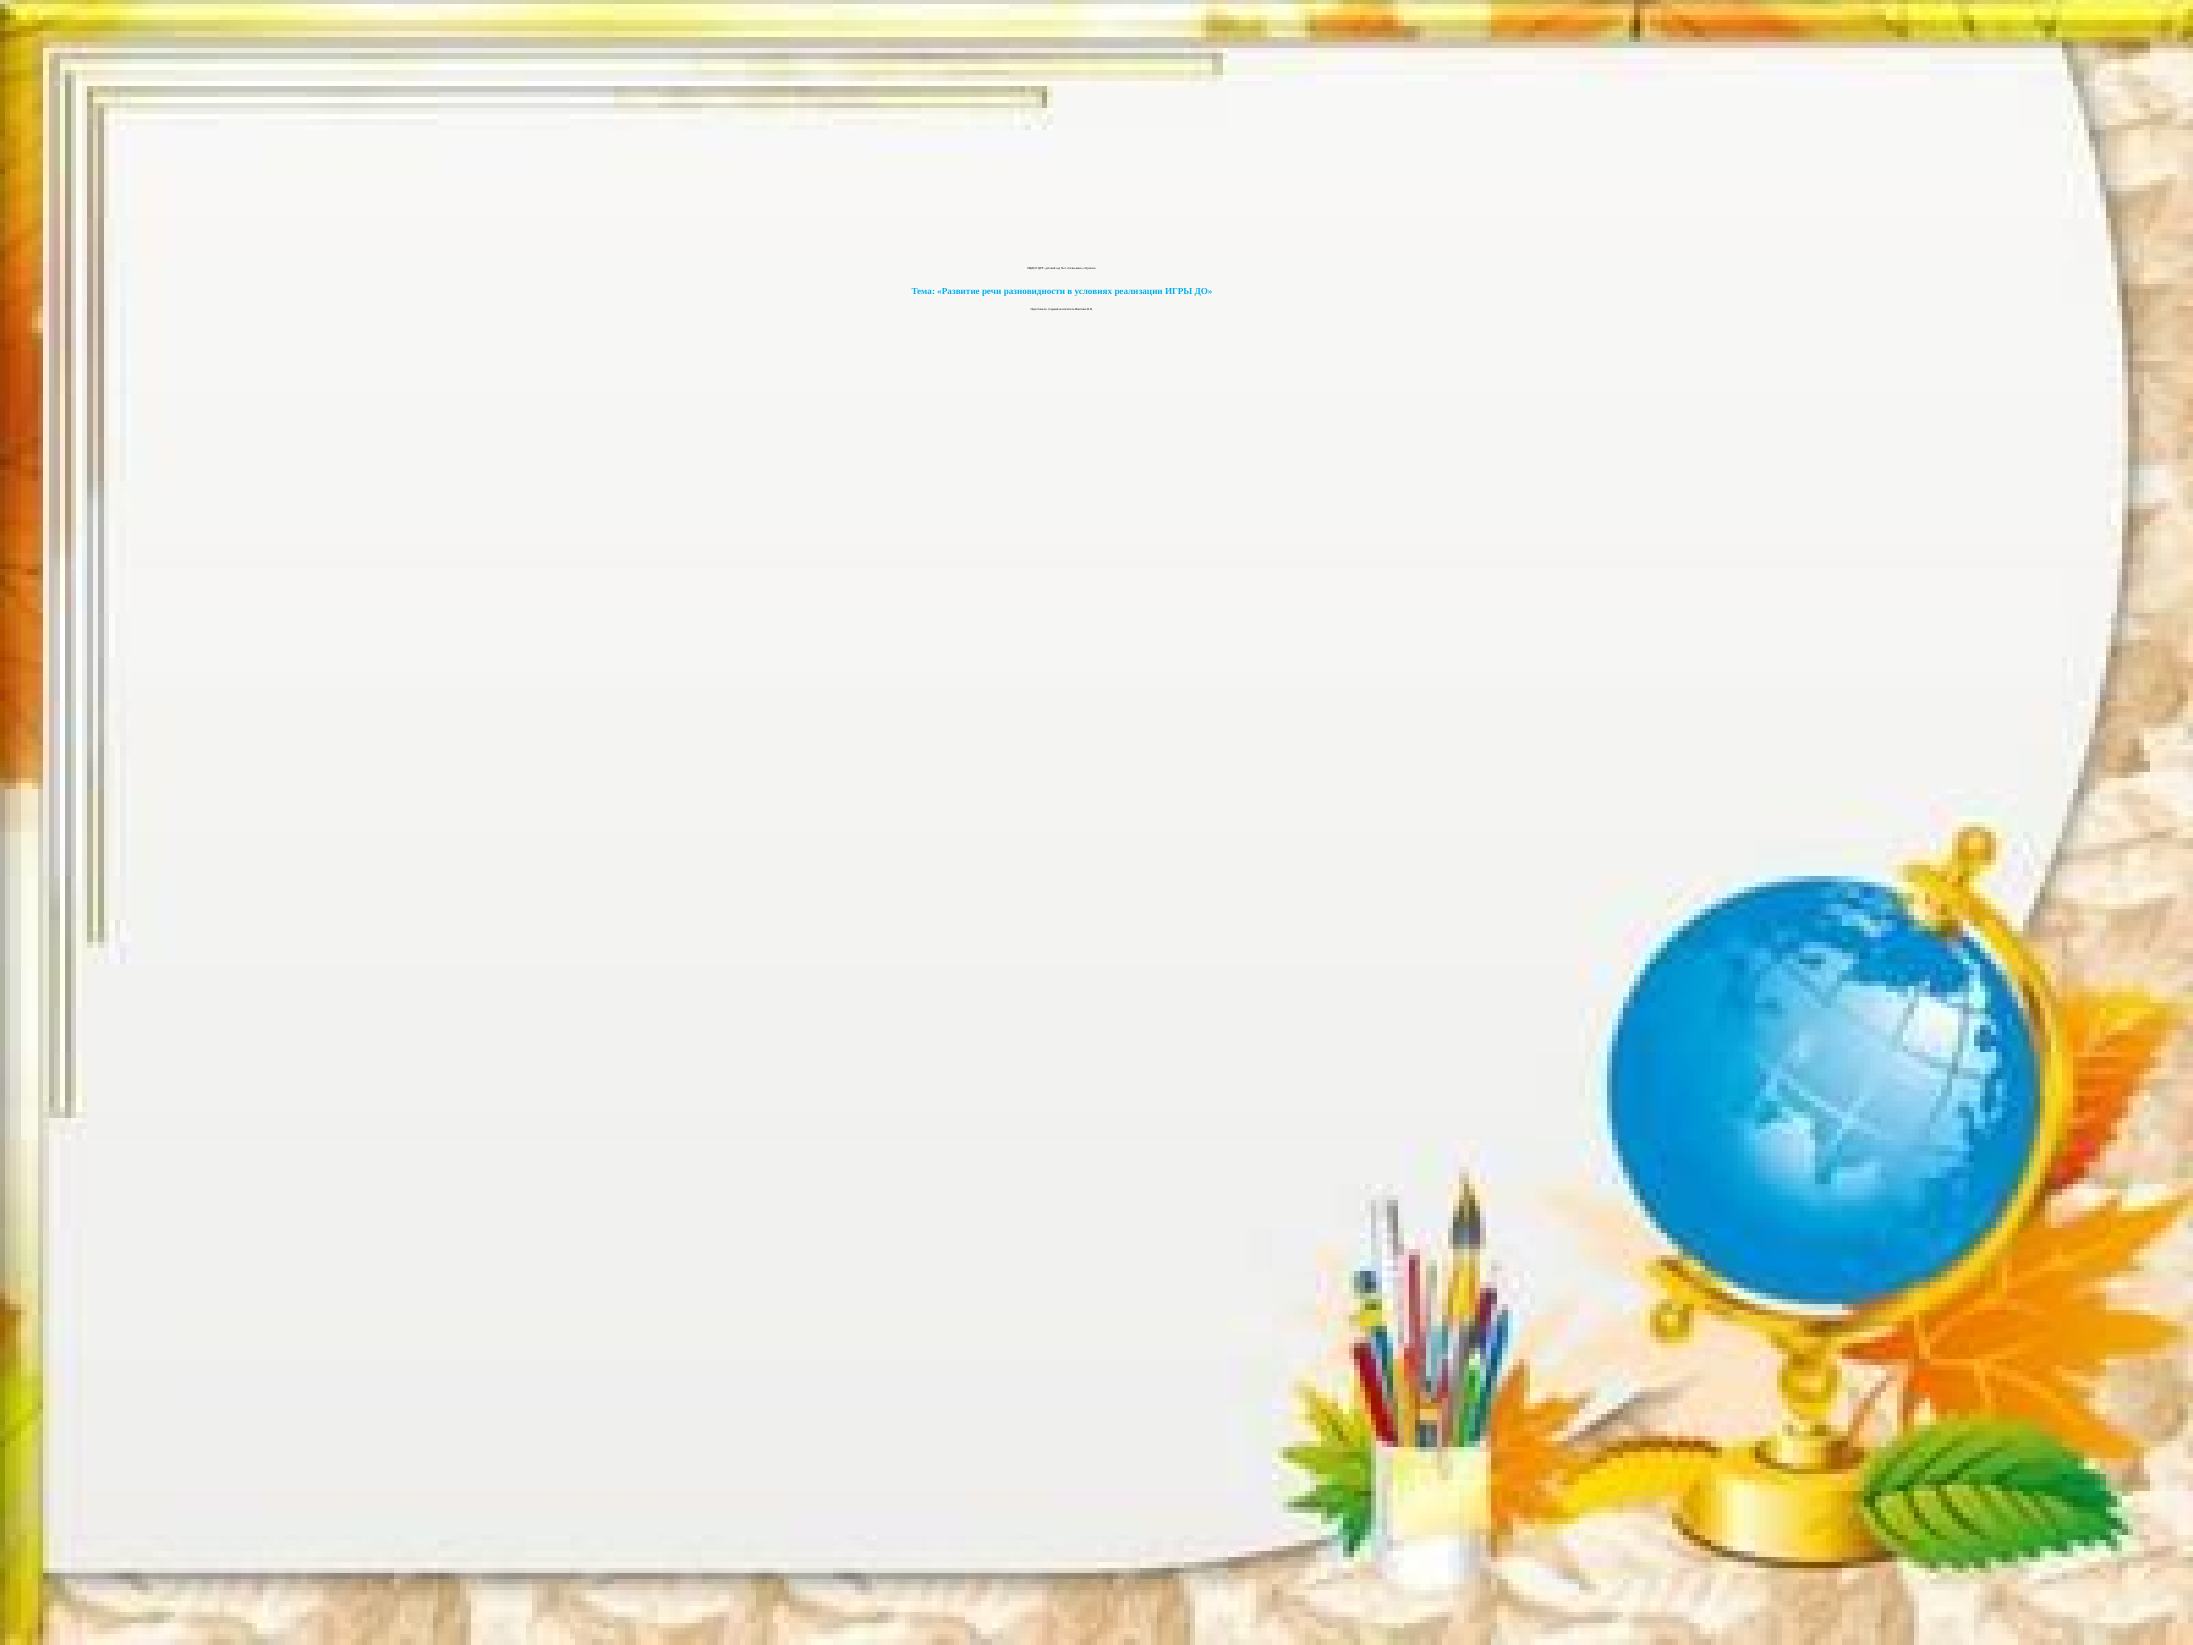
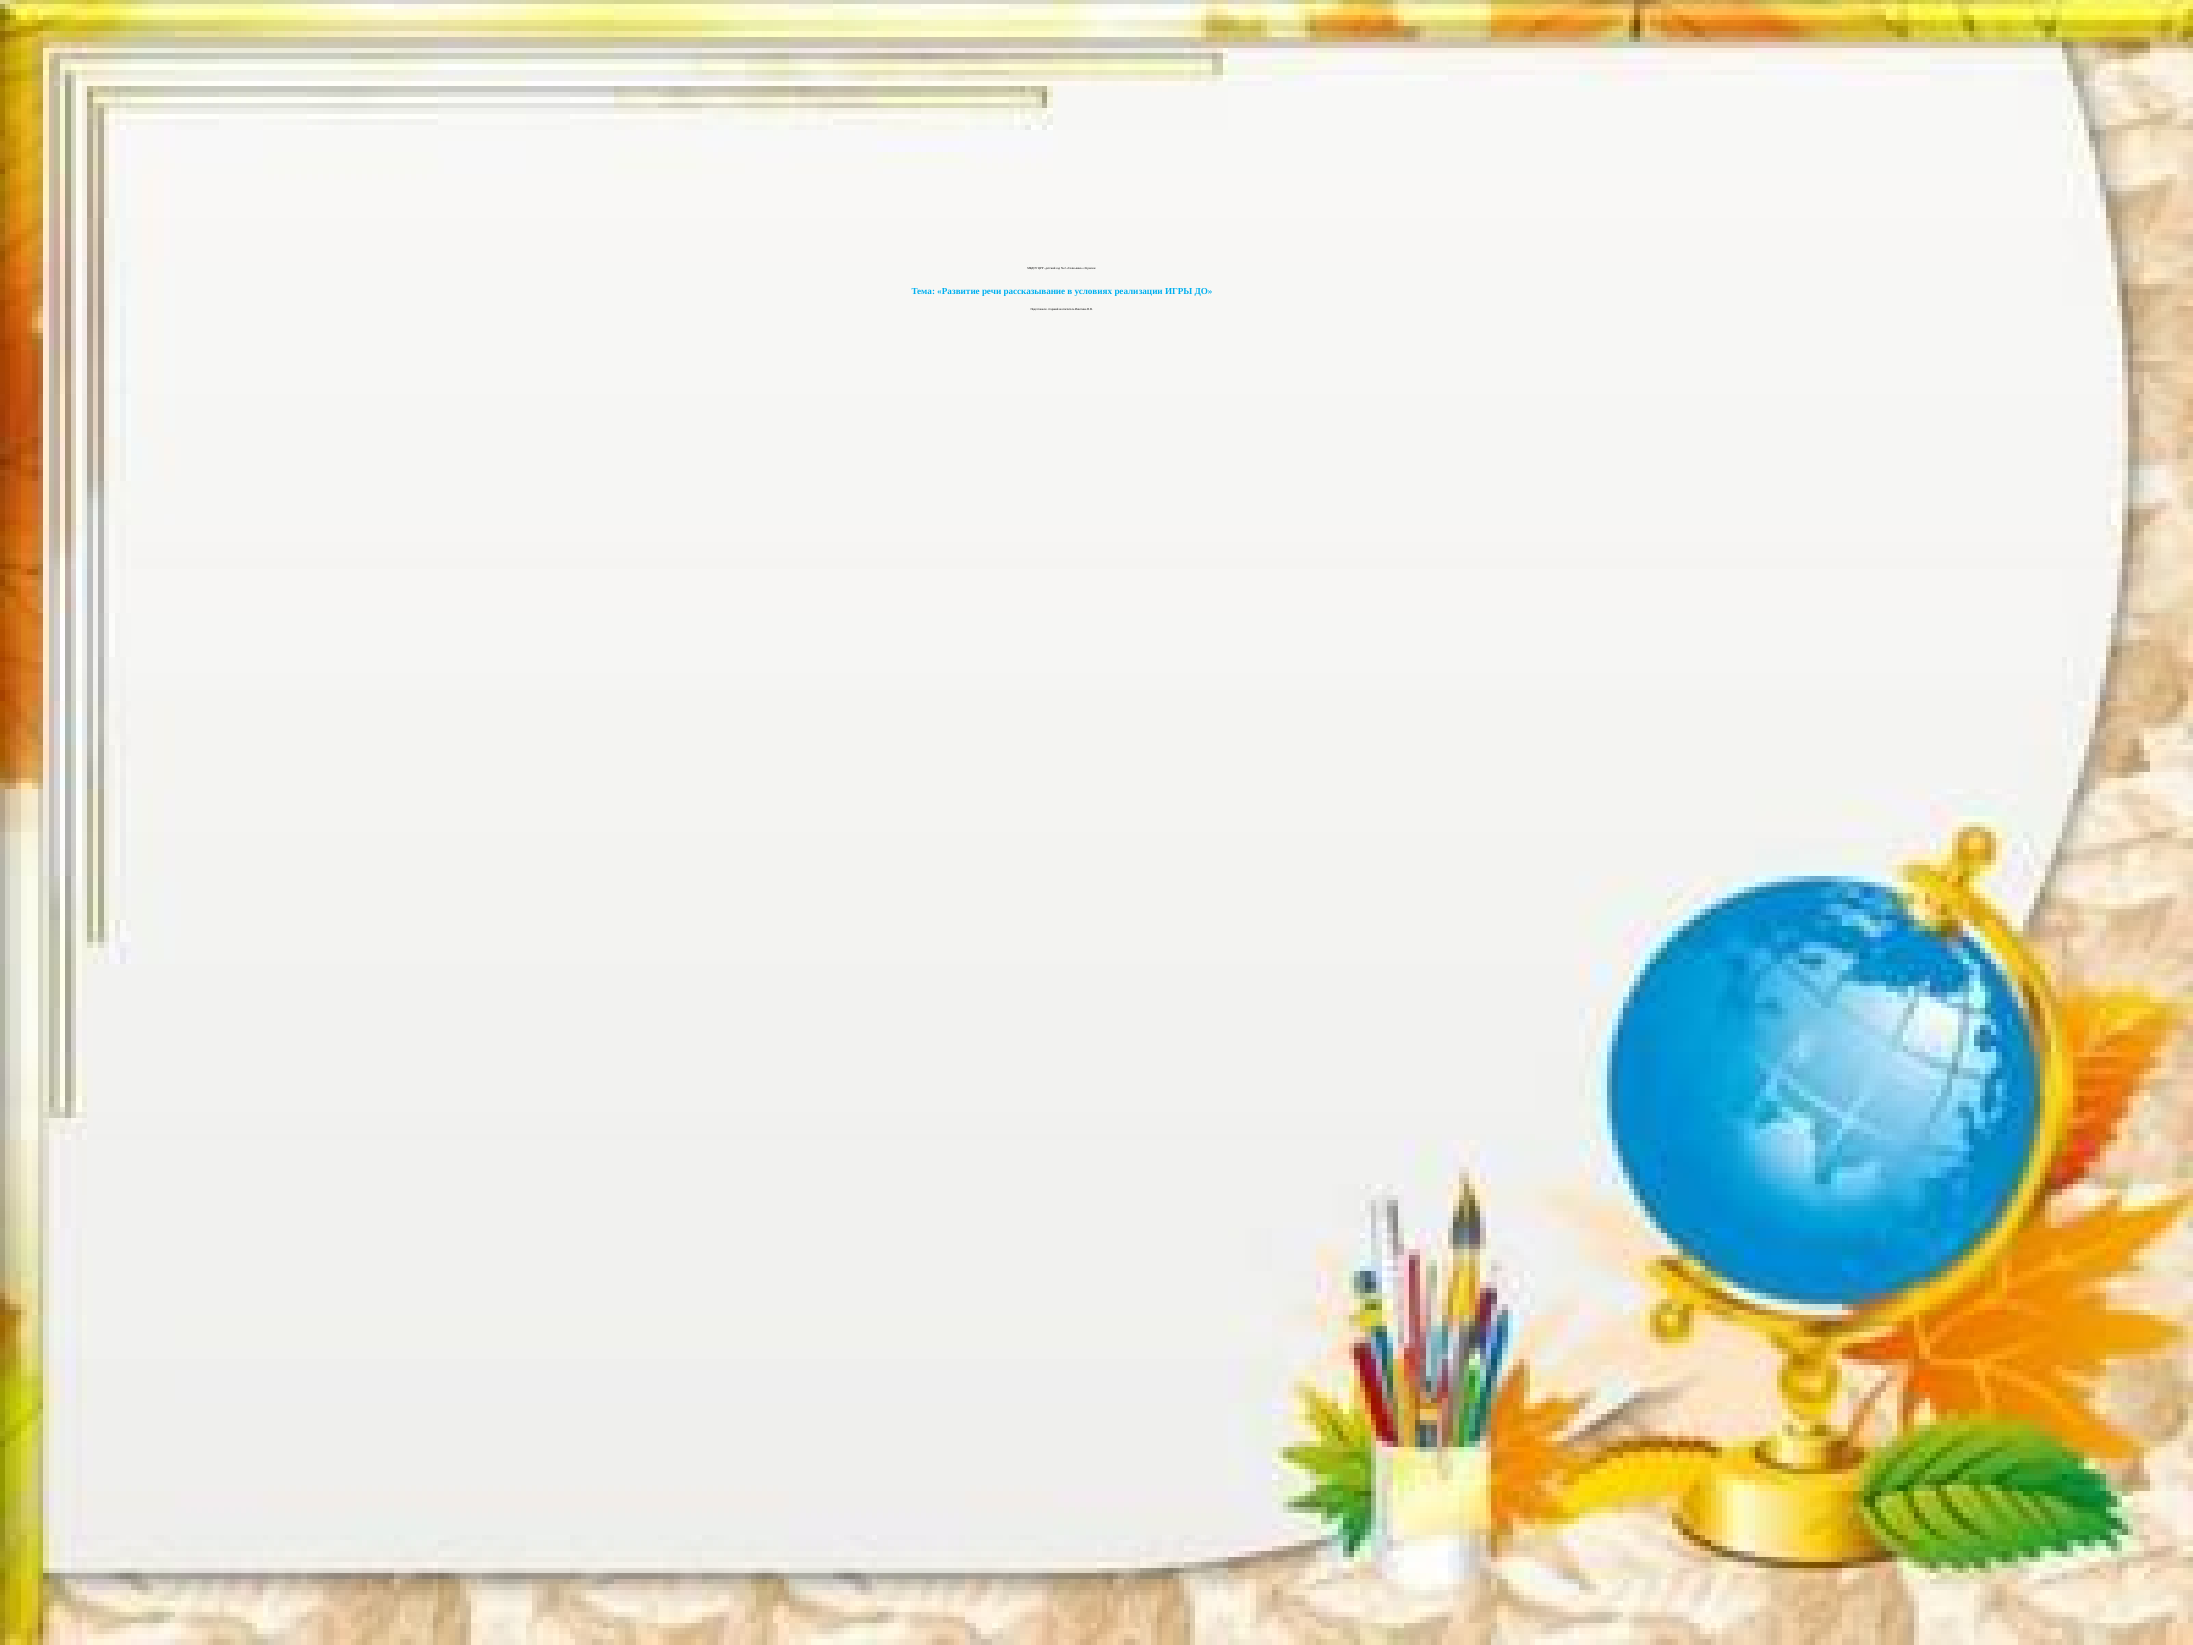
разновидности: разновидности -> рассказывание (1034, 291)
